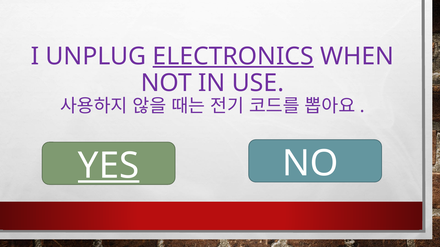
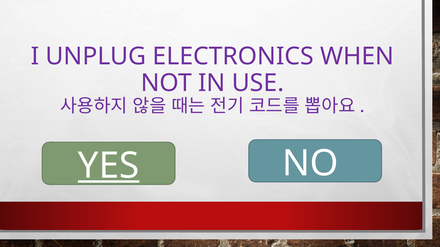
ELECTRONICS underline: present -> none (233, 56)
